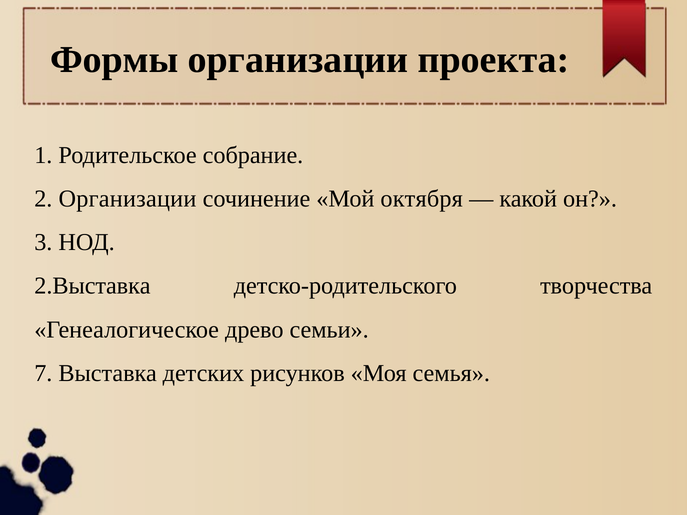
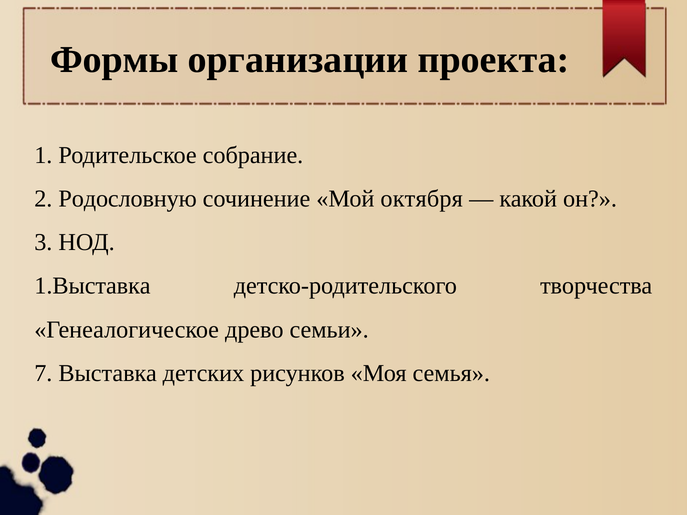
2 Организации: Организации -> Родословную (128, 199)
2.Выставка: 2.Выставка -> 1.Выставка (92, 286)
